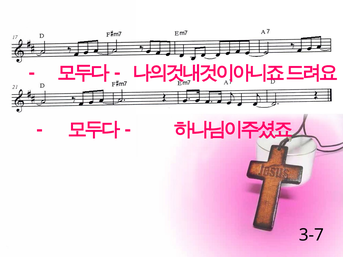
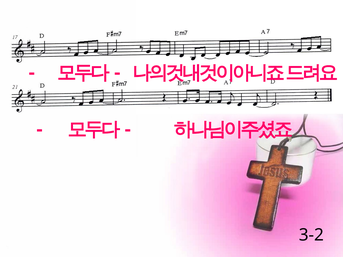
3-7: 3-7 -> 3-2 (311, 235)
